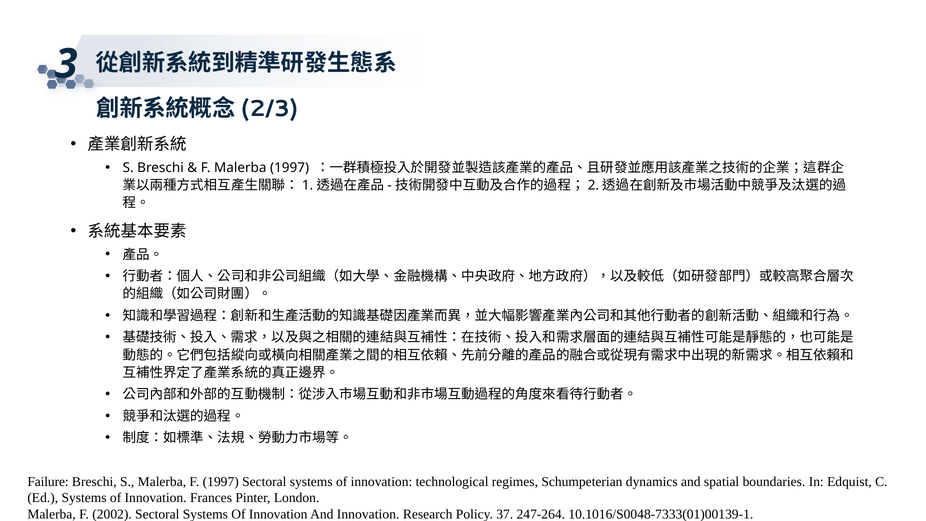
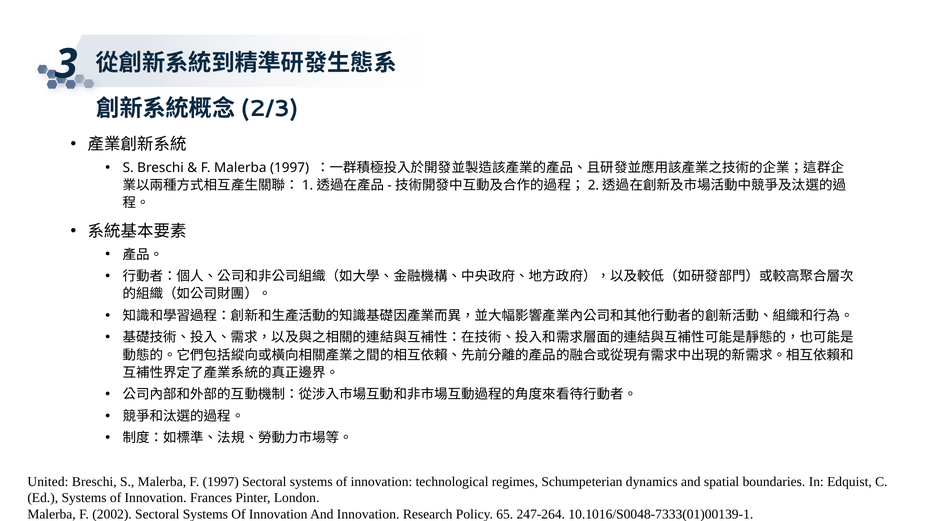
Failure: Failure -> United (48, 482)
37: 37 -> 65 (505, 514)
